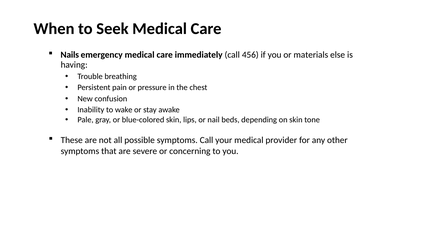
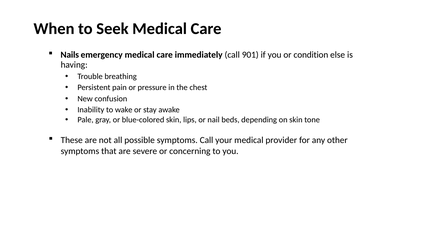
456: 456 -> 901 (250, 55)
materials: materials -> condition (311, 55)
